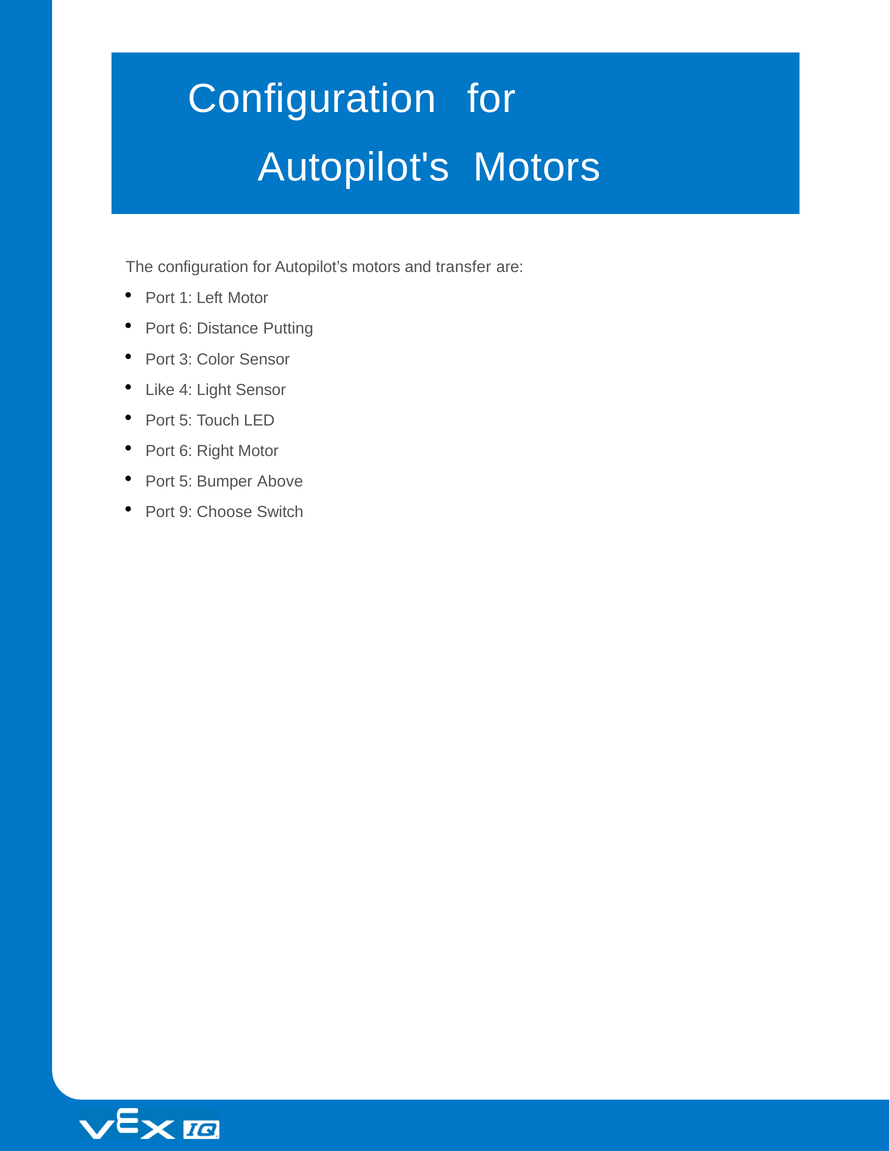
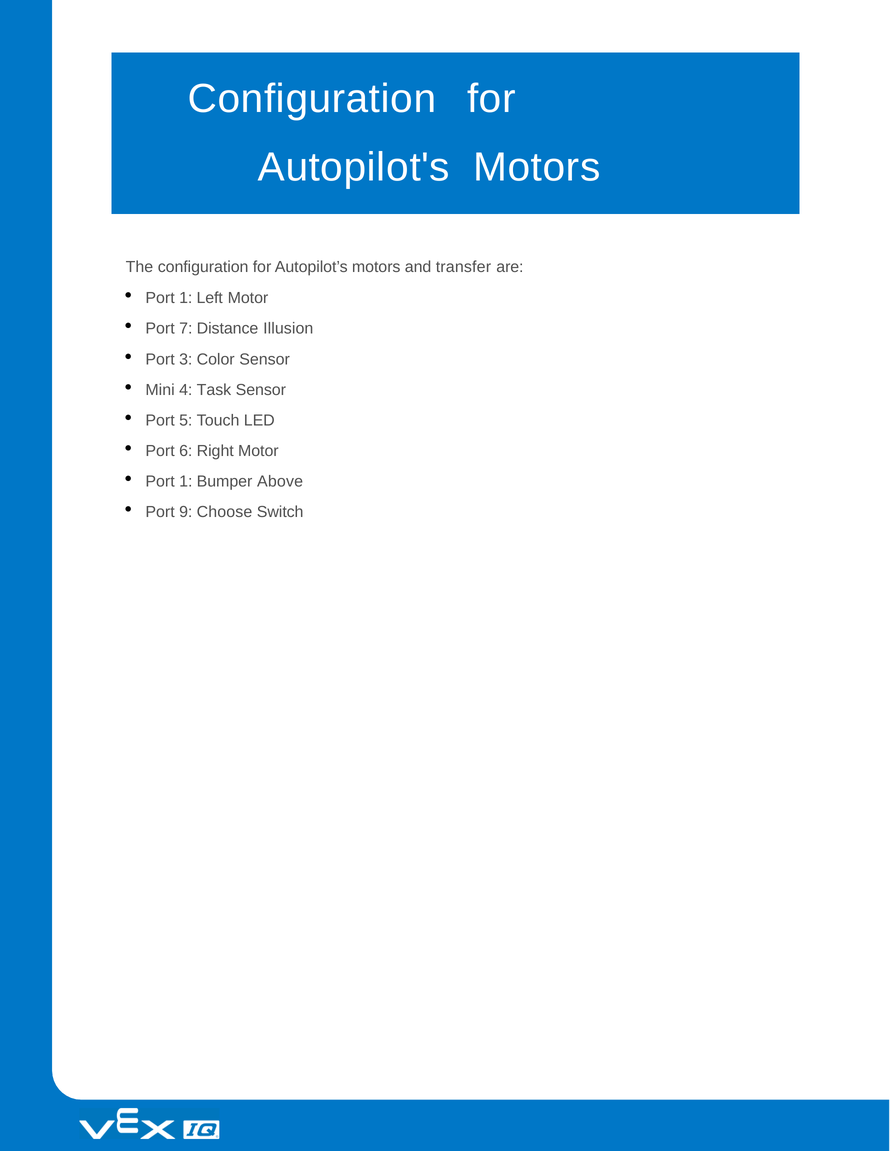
6: 6 -> 7 (186, 329)
Putting: Putting -> Illusion (288, 329)
Like: Like -> Mini (160, 390)
Light: Light -> Task (214, 390)
5: 5 -> 1 (186, 482)
